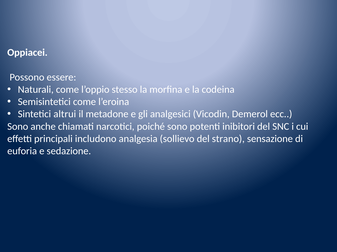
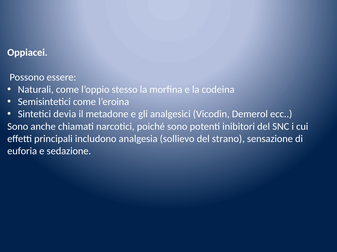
altrui: altrui -> devia (65, 114)
